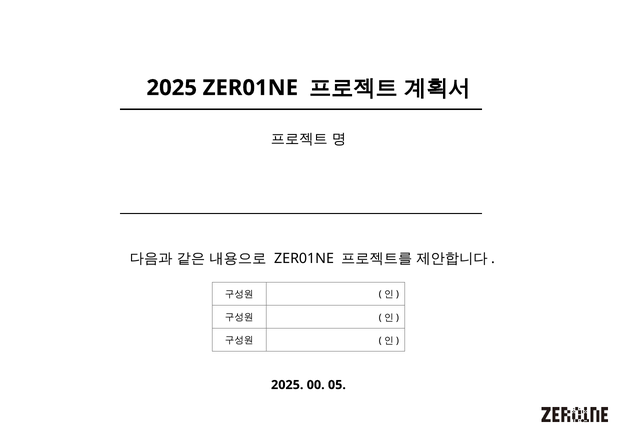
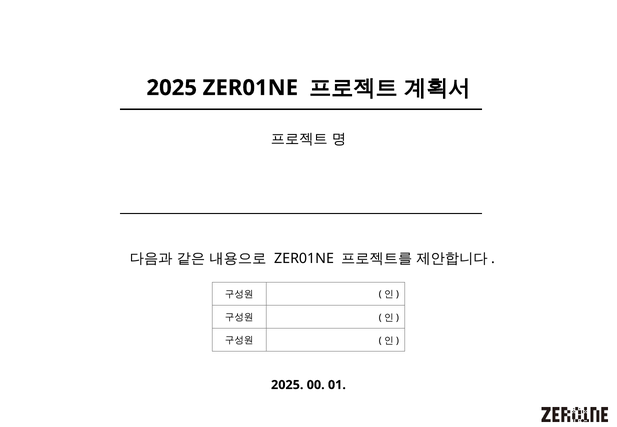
05: 05 -> 01 (337, 385)
